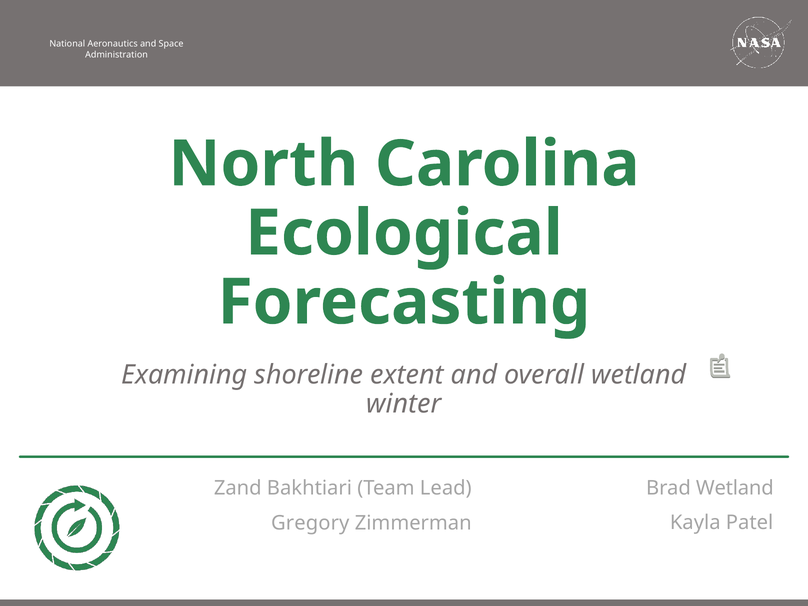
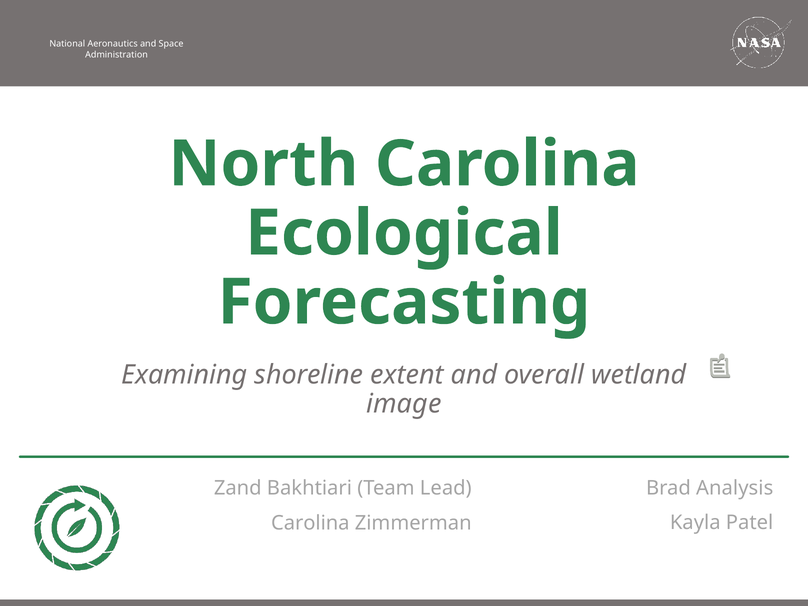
winter: winter -> image (404, 404)
Brad Wetland: Wetland -> Analysis (735, 488)
Gregory: Gregory -> Carolina (310, 523)
